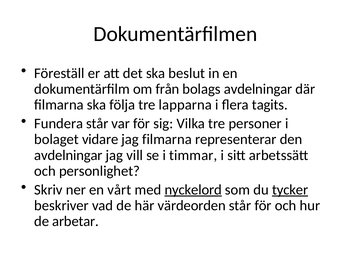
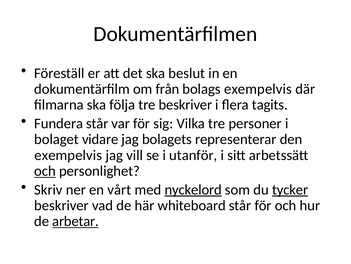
bolags avdelningar: avdelningar -> exempelvis (258, 89)
tre lapparna: lapparna -> beskriver (185, 105)
jag filmarna: filmarna -> bolagets (167, 139)
avdelningar: avdelningar -> exempelvis (68, 155)
timmar: timmar -> utanför (193, 155)
och underline: none -> present (45, 171)
värdeorden: värdeorden -> whiteboard (192, 205)
arbetar underline: none -> present (76, 221)
